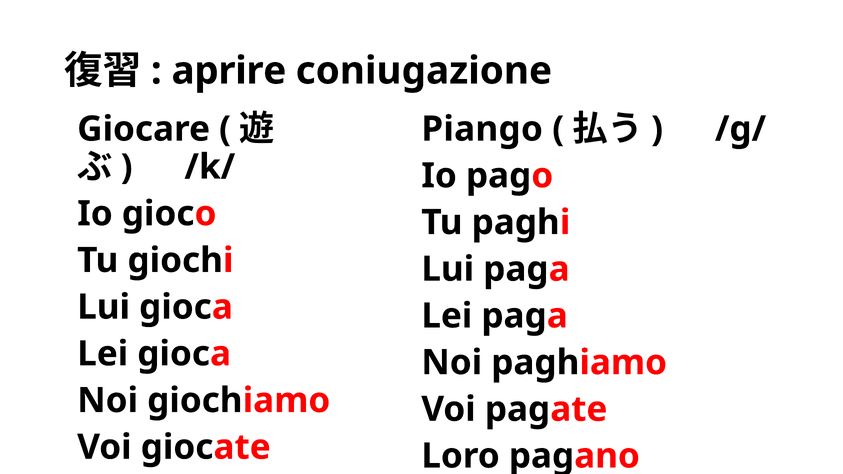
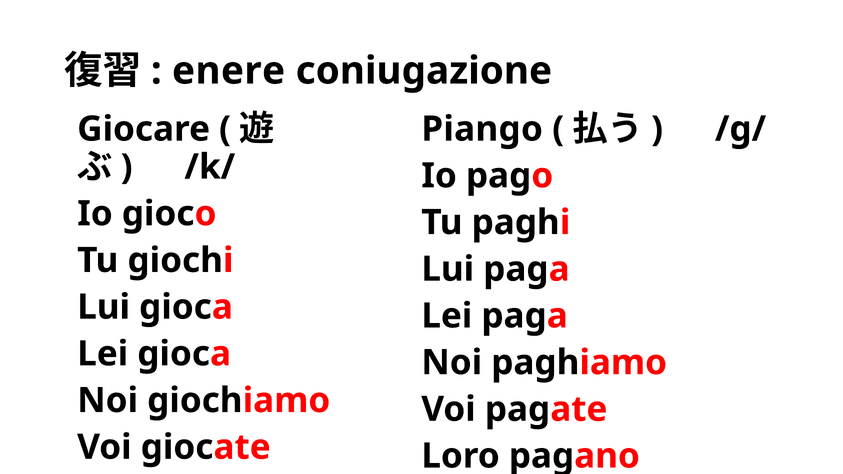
aprire: aprire -> enere (229, 71)
